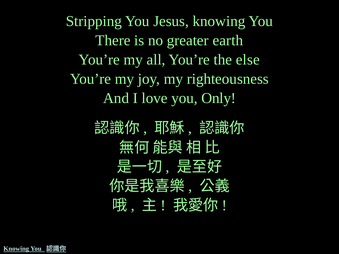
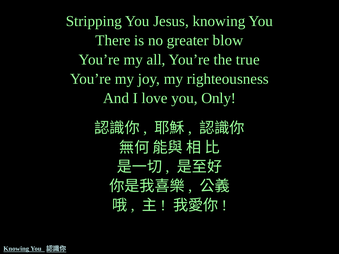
earth: earth -> blow (228, 40)
else: else -> true (248, 60)
